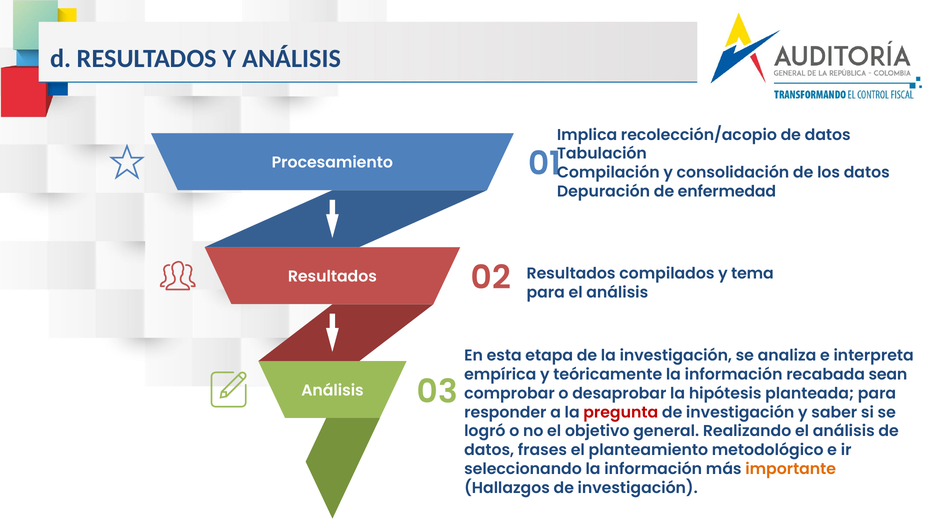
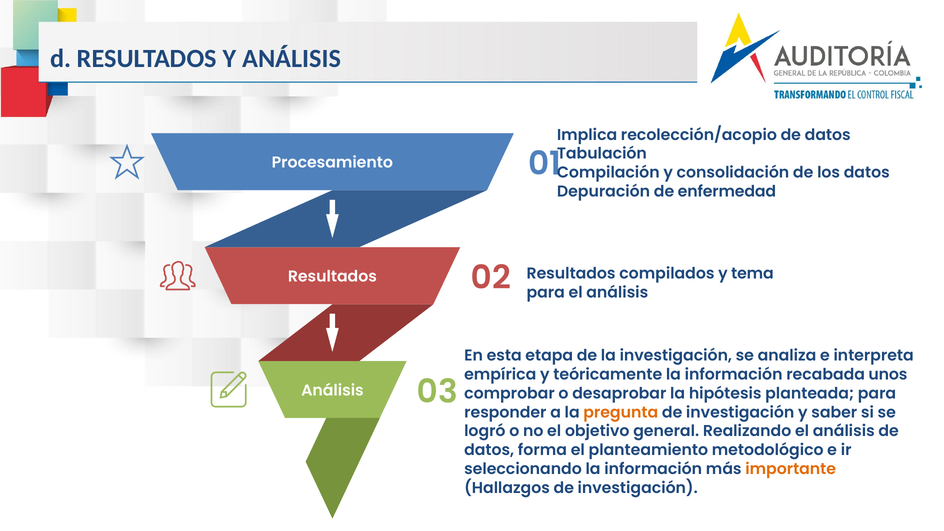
sean: sean -> unos (888, 375)
pregunta colour: red -> orange (621, 412)
frases: frases -> forma (542, 450)
